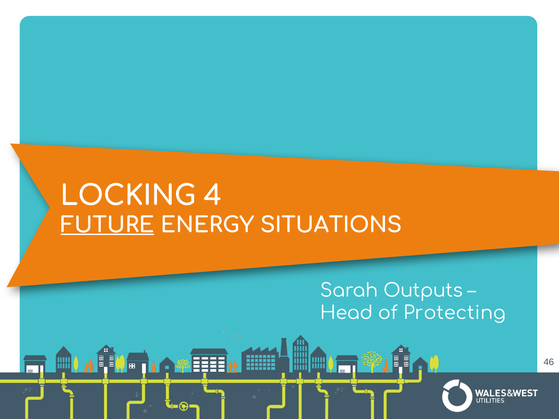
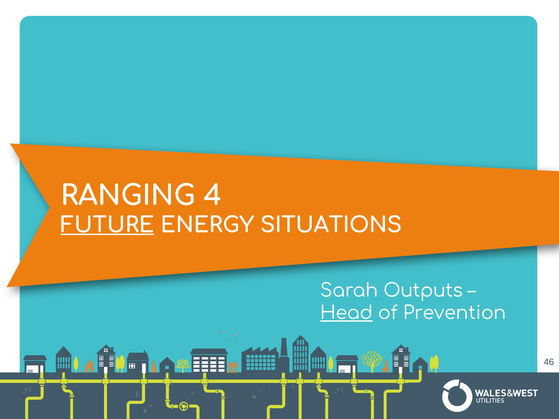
LOCKING: LOCKING -> RANGING (128, 196)
Head underline: none -> present (347, 313)
Protecting: Protecting -> Prevention (455, 313)
